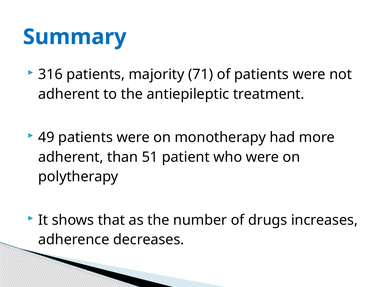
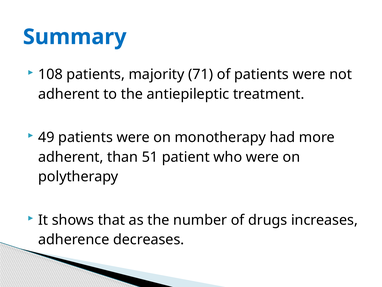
316: 316 -> 108 (50, 74)
